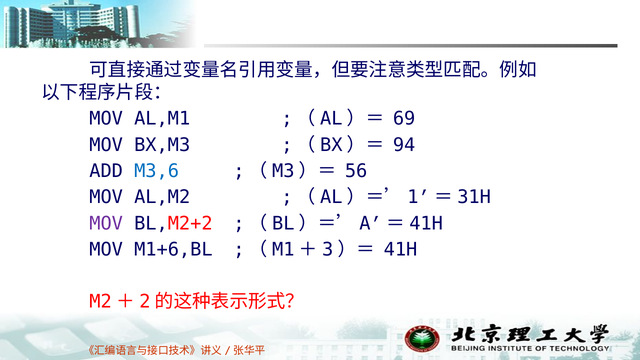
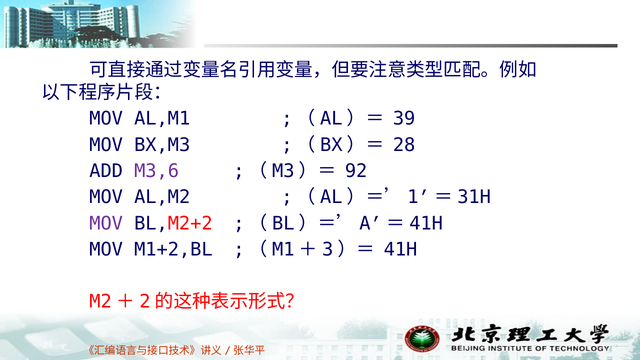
69: 69 -> 39 (404, 119)
94: 94 -> 28 (404, 145)
M3,6 colour: blue -> purple (157, 171)
56: 56 -> 92 (356, 171)
M1+6,BL: M1+6,BL -> M1+2,BL (173, 250)
